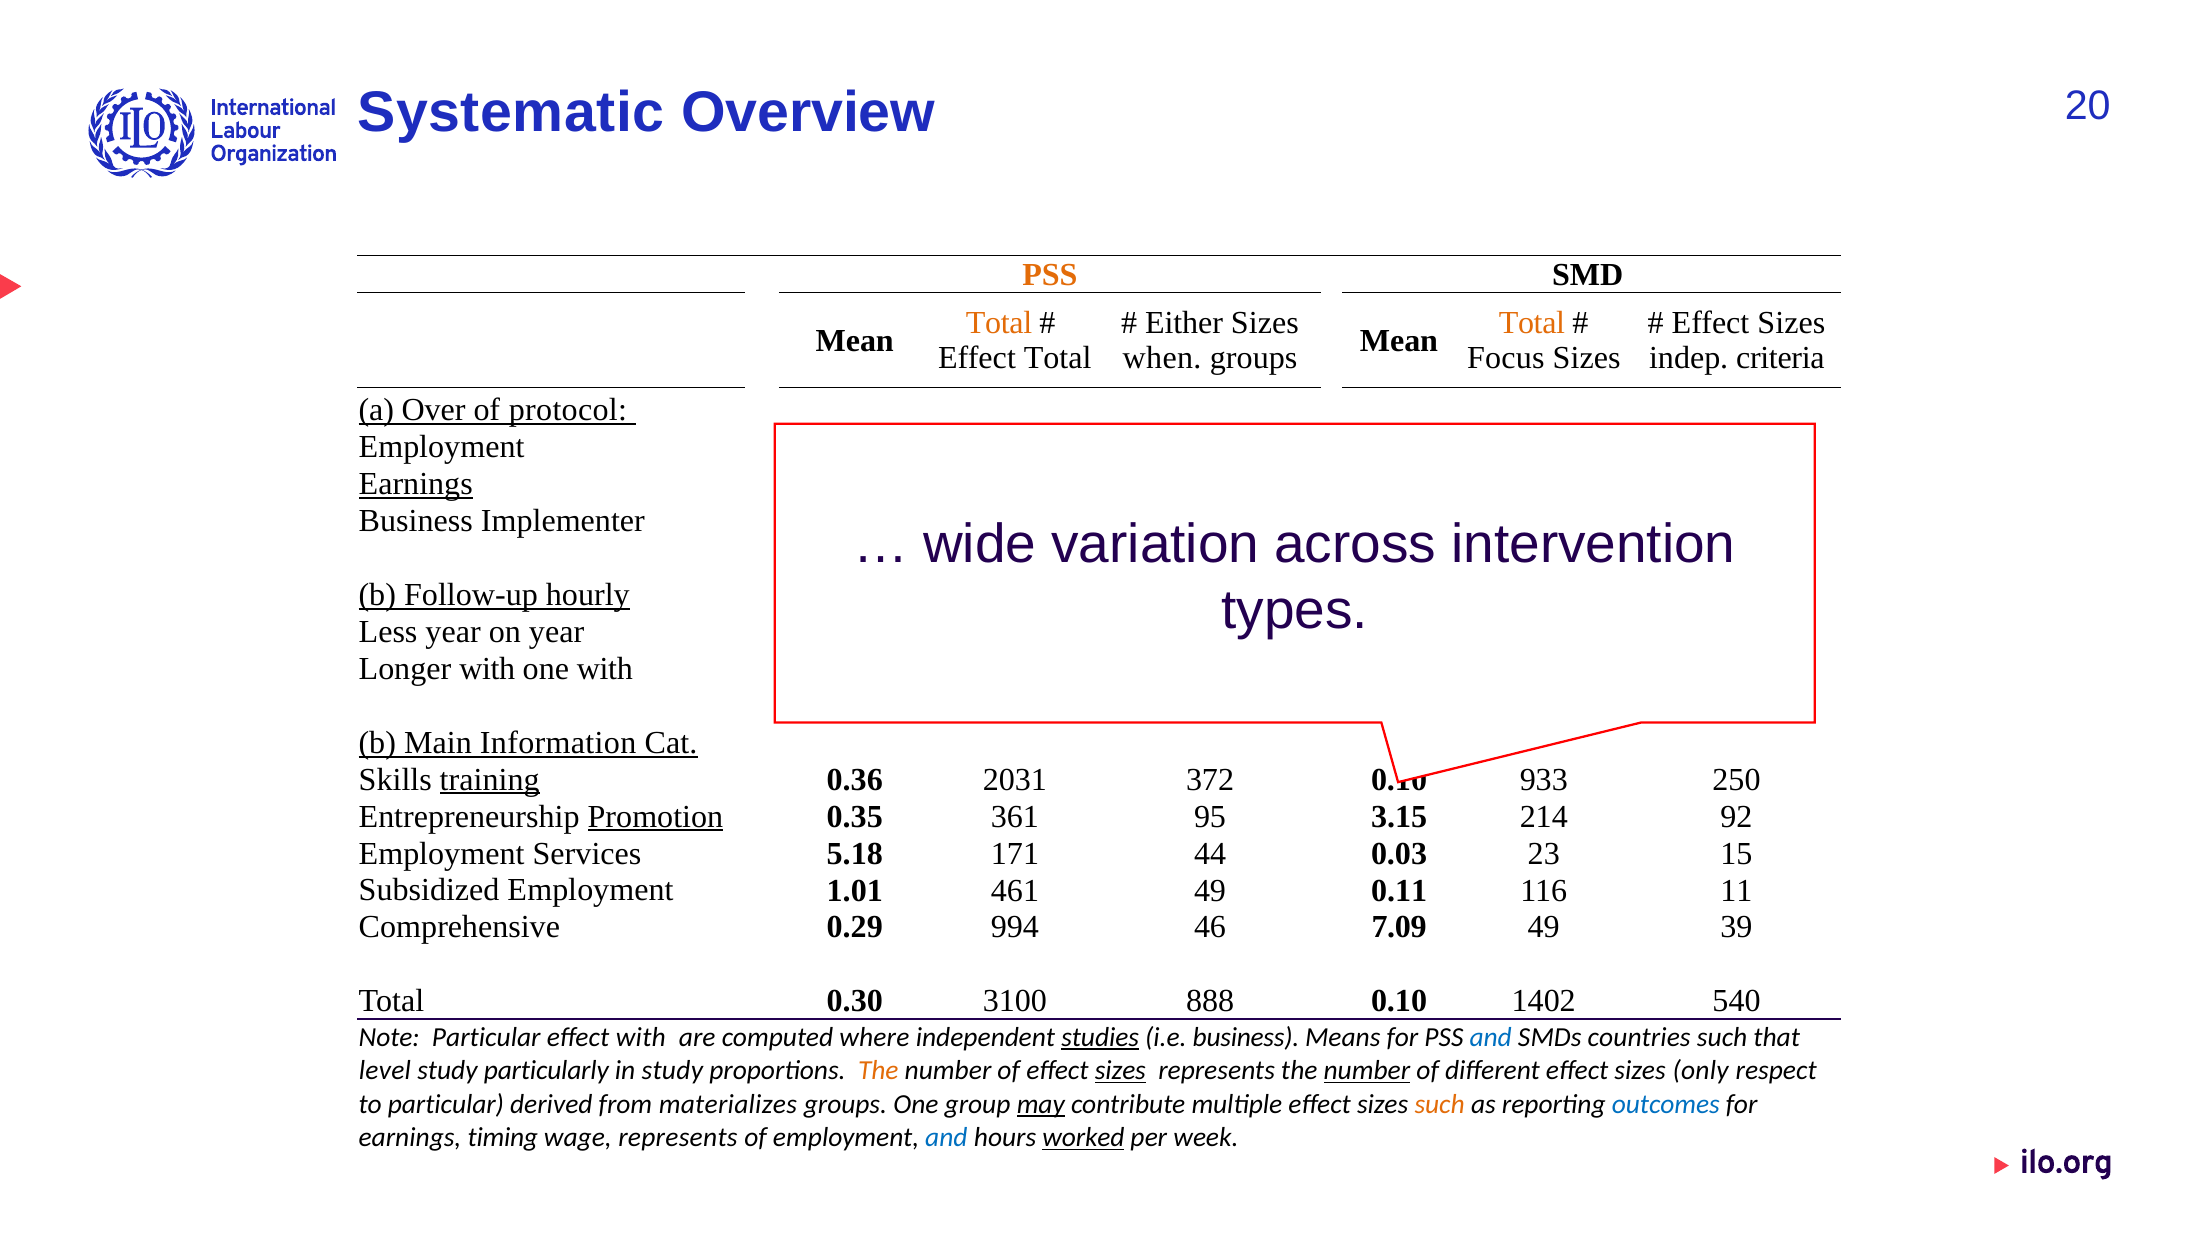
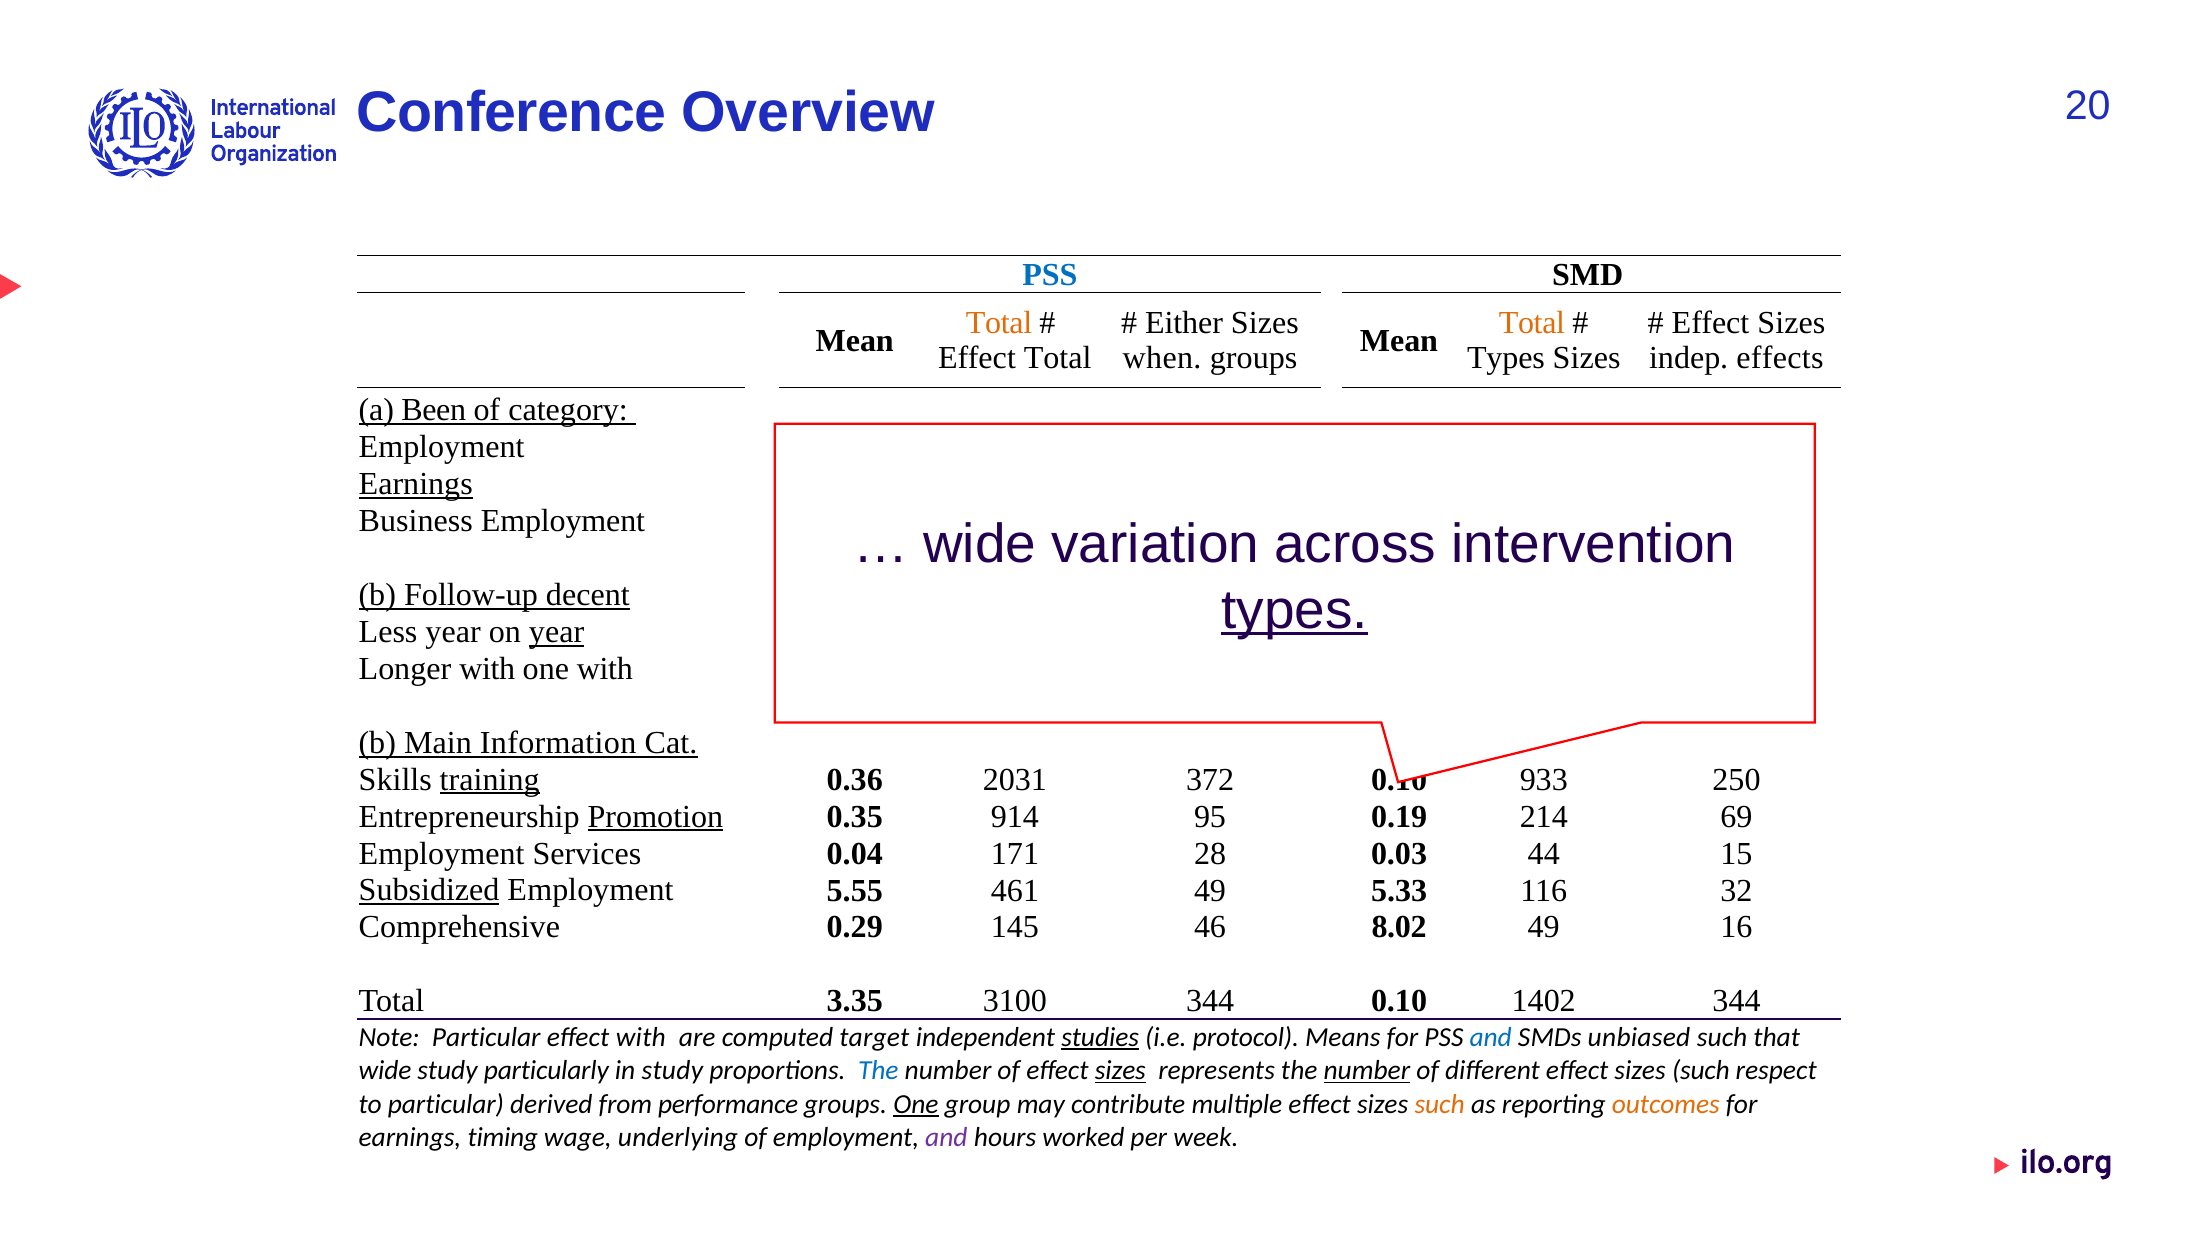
Systematic: Systematic -> Conference (512, 113)
PSS colour: orange -> blue (1050, 275)
Focus: Focus -> Types (1506, 358)
criteria: criteria -> effects (1780, 358)
Over: Over -> Been (434, 410)
protocol: protocol -> category (568, 410)
Business Implementer: Implementer -> Employment (563, 521)
hourly: hourly -> decent (588, 595)
types underline: none -> present (1295, 610)
year underline: none -> present (557, 632)
361: 361 -> 914 (1015, 816)
3.15: 3.15 -> 0.19 (1399, 816)
92: 92 -> 69 (1736, 816)
5.18: 5.18 -> 0.04 (855, 853)
44: 44 -> 28 (1210, 853)
23: 23 -> 44 (1544, 853)
Subsidized underline: none -> present (429, 890)
1.01: 1.01 -> 5.55 (855, 890)
49 0.11: 0.11 -> 5.33 (1399, 890)
11: 11 -> 32 (1736, 890)
994: 994 -> 145 (1015, 927)
7.09: 7.09 -> 8.02 (1399, 927)
39: 39 -> 16 (1736, 927)
0.30: 0.30 -> 3.35 (855, 1001)
3100 888: 888 -> 344 (1210, 1001)
1402 540: 540 -> 344 (1737, 1001)
where: where -> target (874, 1037)
i.e business: business -> protocol (1246, 1037)
countries: countries -> unbiased (1639, 1037)
level: level -> wide (385, 1071)
The colour: orange -> blue (878, 1071)
different effect sizes only: only -> such (1701, 1071)
materializes: materializes -> performance (728, 1104)
One underline: none -> present (916, 1104)
may underline: present -> none (1041, 1104)
outcomes colour: blue -> orange (1666, 1104)
wage represents: represents -> underlying (678, 1138)
and colour: blue -> purple (946, 1138)
worked underline: present -> none (1083, 1138)
